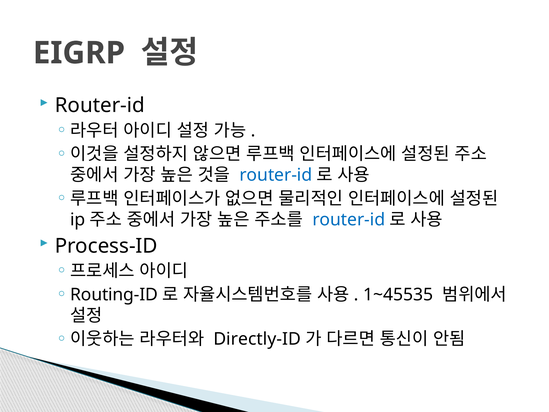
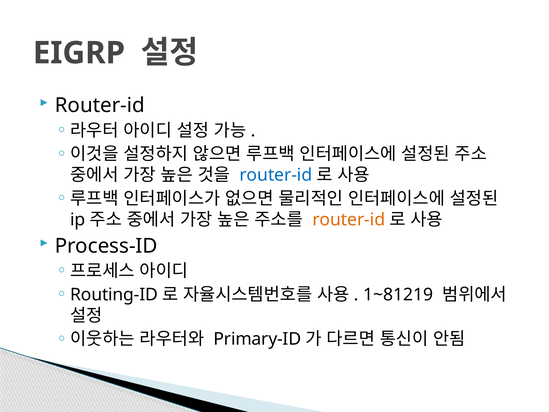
router-id colour: blue -> orange (349, 220)
1~45535: 1~45535 -> 1~81219 (398, 294)
Directly-ID: Directly-ID -> Primary-ID (257, 339)
